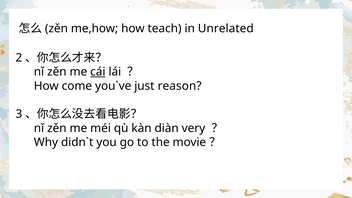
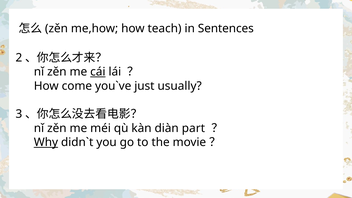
Unrelated: Unrelated -> Sentences (226, 28)
reason: reason -> usually (180, 86)
very: very -> part (193, 128)
Why underline: none -> present (46, 142)
